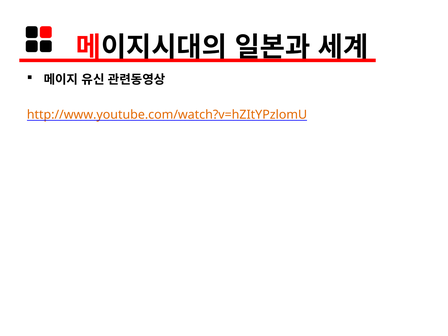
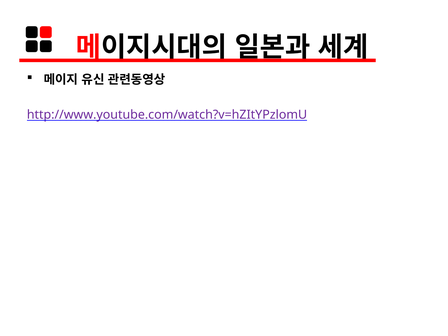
http://www.youtube.com/watch?v=hZItYPzlomU colour: orange -> purple (167, 115)
